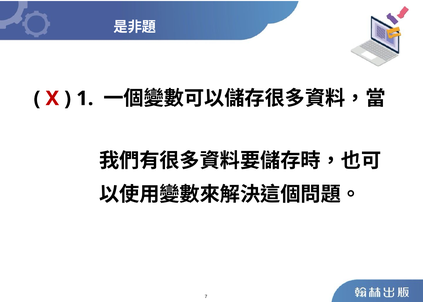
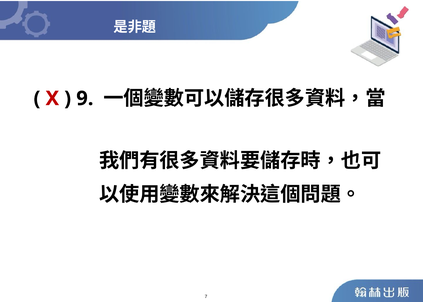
1: 1 -> 9 (85, 99)
